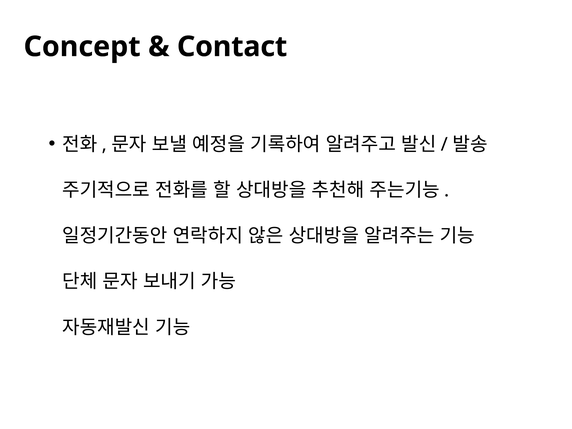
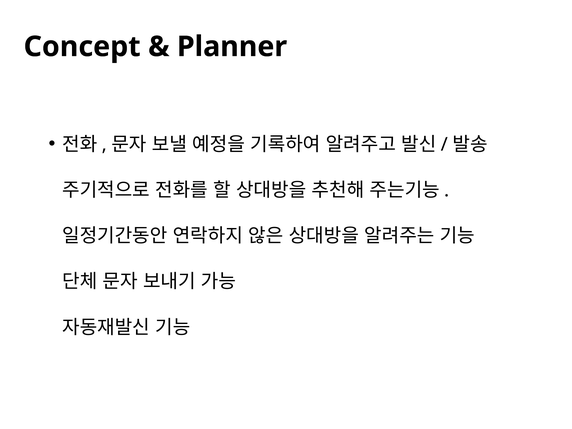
Contact: Contact -> Planner (232, 47)
